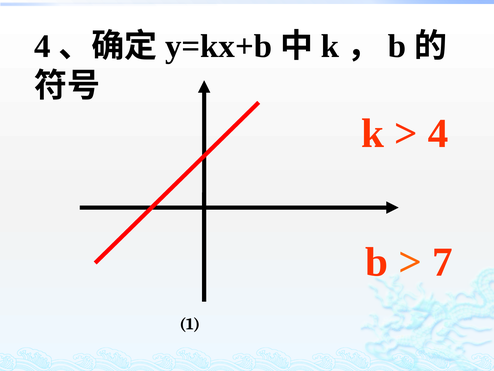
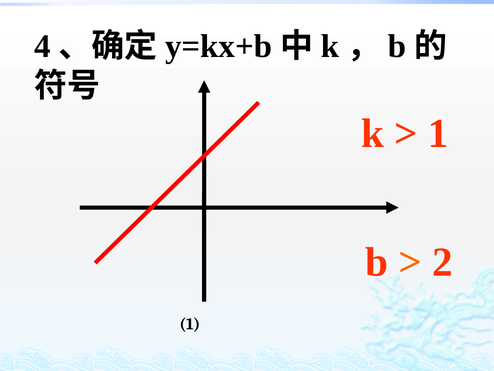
4: 4 -> 1 (438, 134)
7: 7 -> 2 (442, 262)
